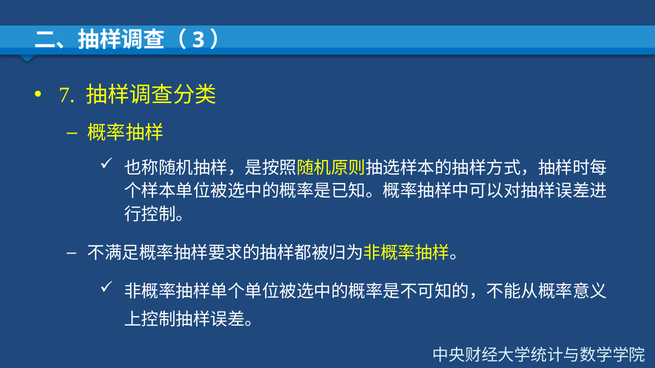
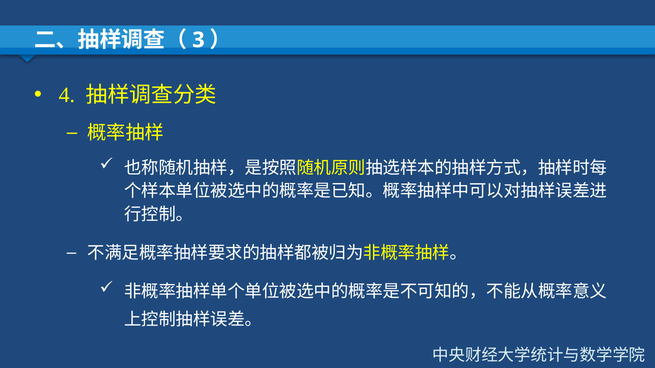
7: 7 -> 4 (67, 95)
